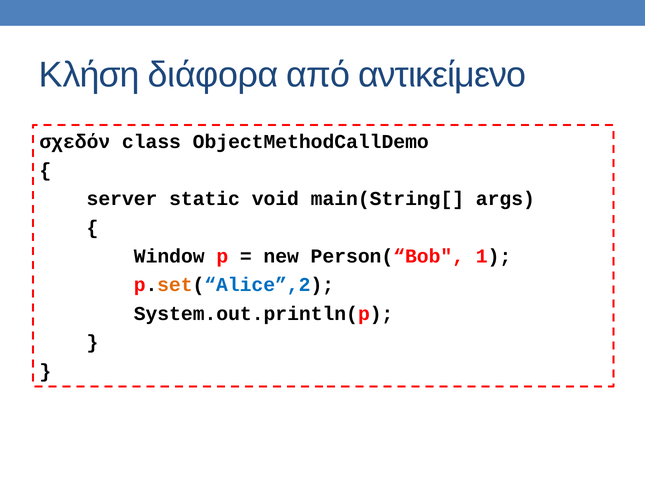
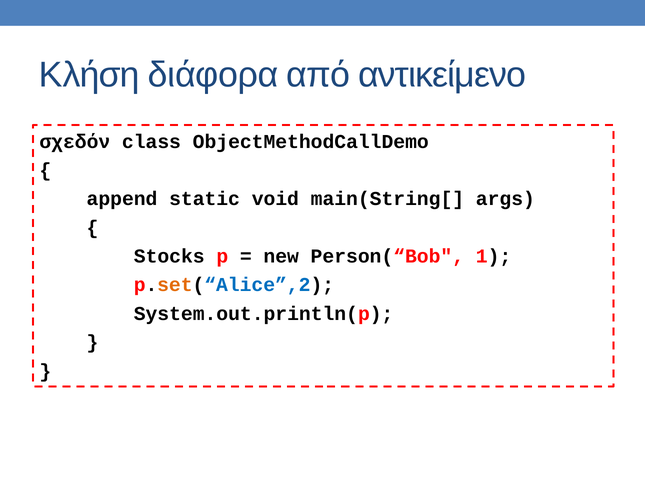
server: server -> append (122, 199)
Window: Window -> Stocks (169, 256)
